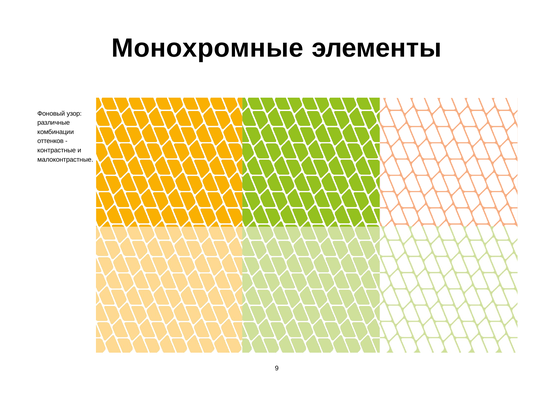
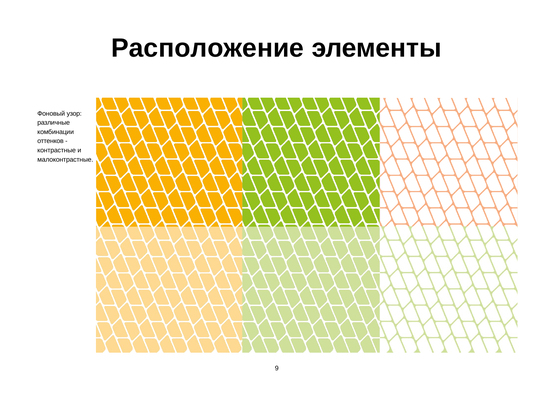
Монохромные: Монохромные -> Расположение (208, 48)
